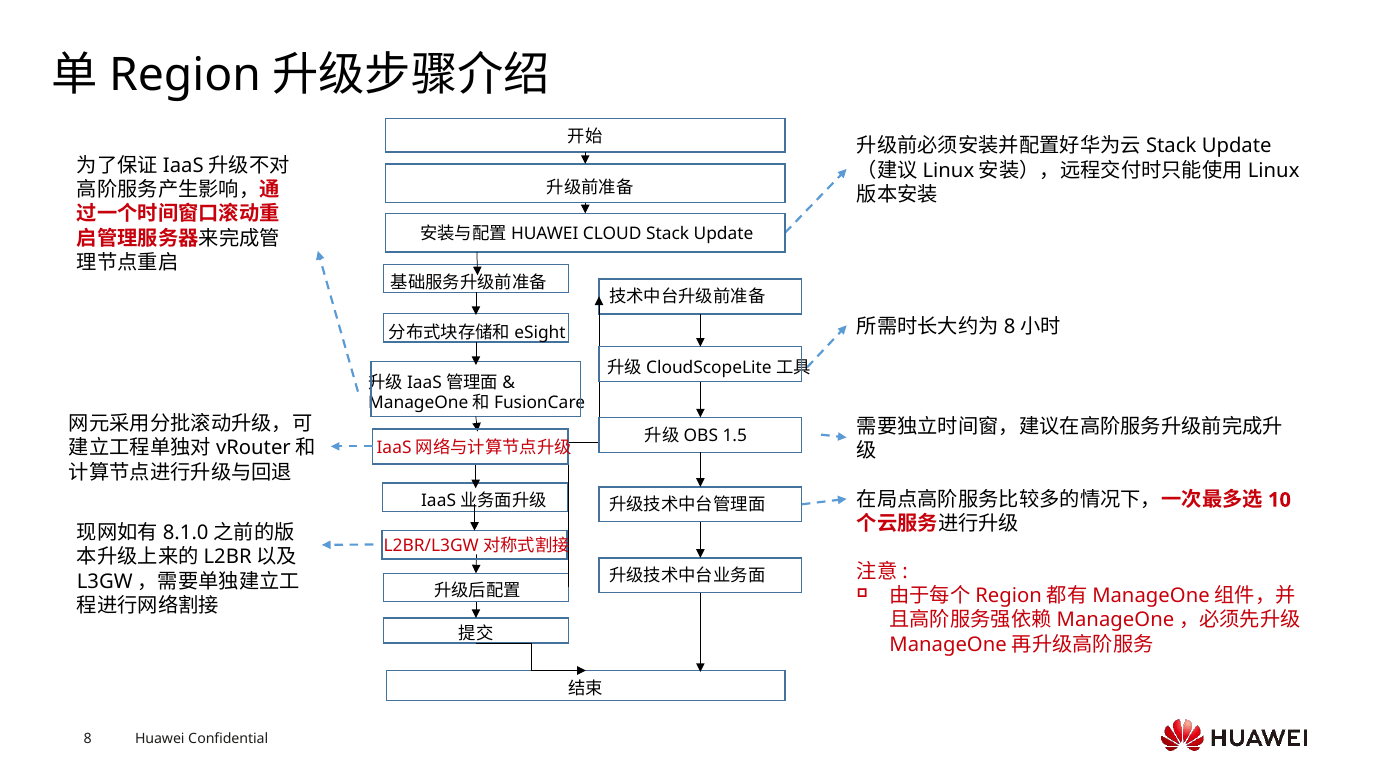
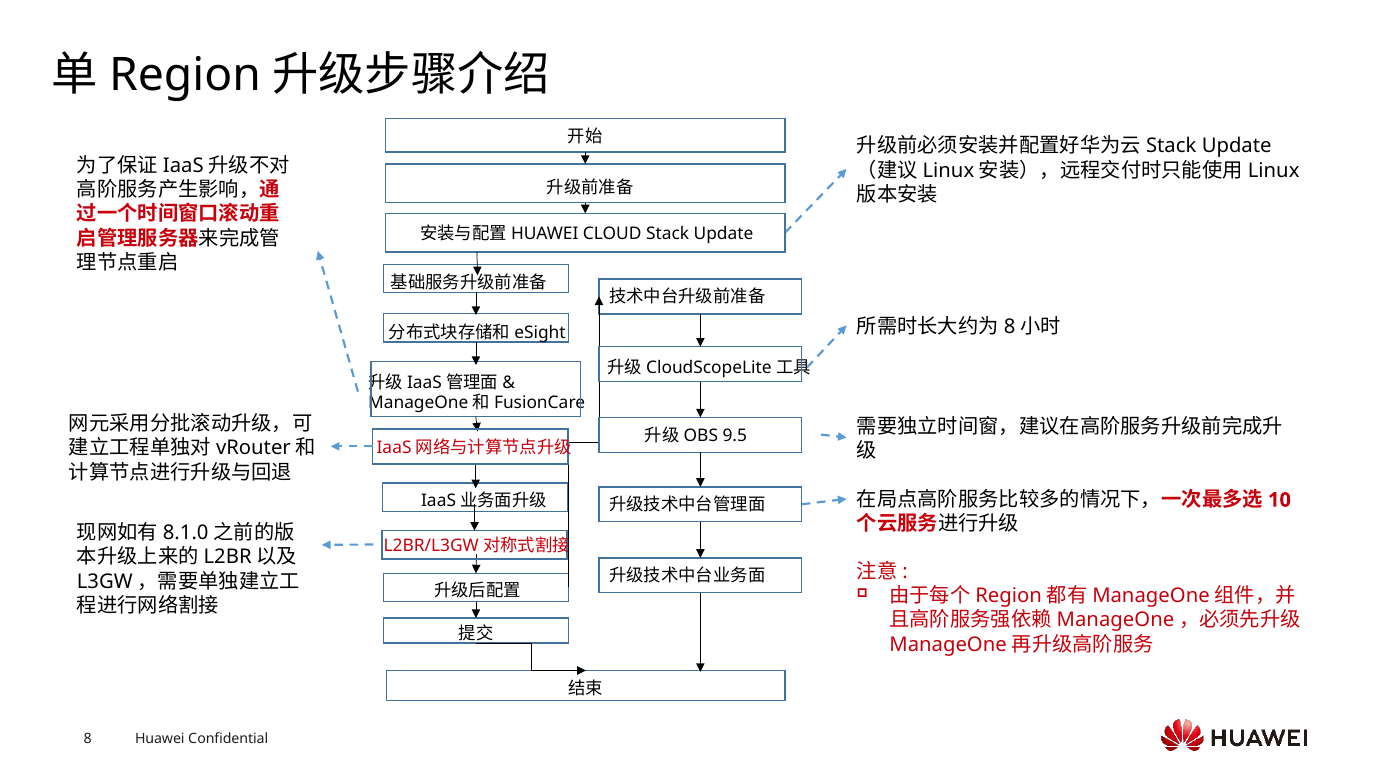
1.5: 1.5 -> 9.5 (735, 436)
